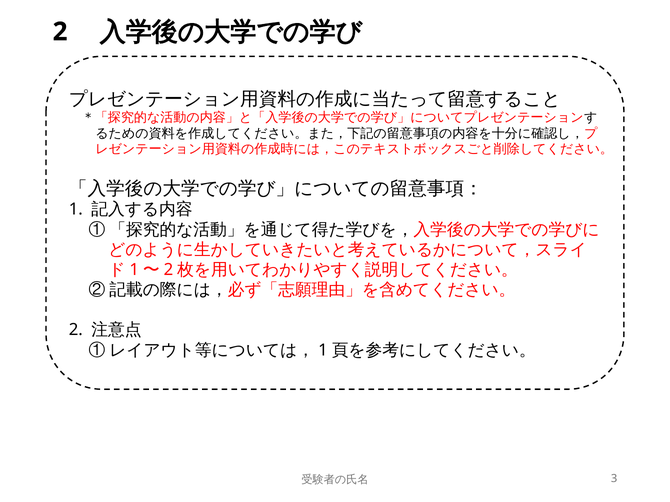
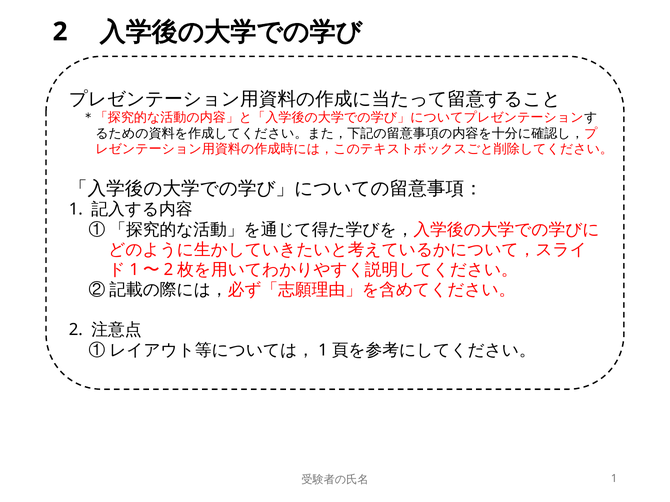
3: 3 -> 1 (614, 479)
